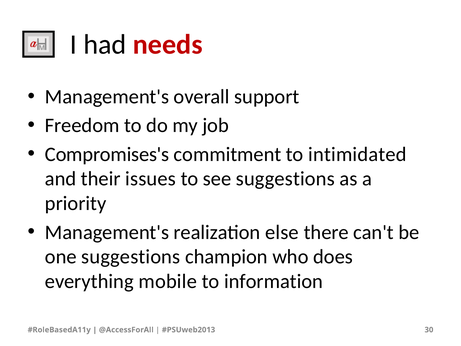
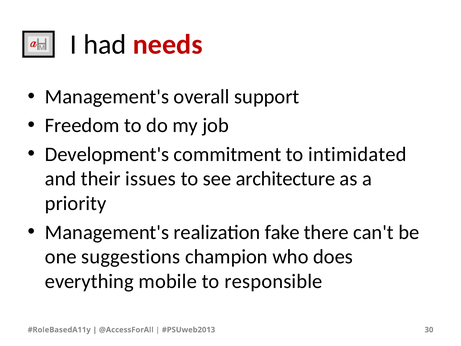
Compromises's: Compromises's -> Development's (107, 154)
see suggestions: suggestions -> architecture (286, 179)
else: else -> fake (282, 232)
information: information -> responsible (273, 281)
